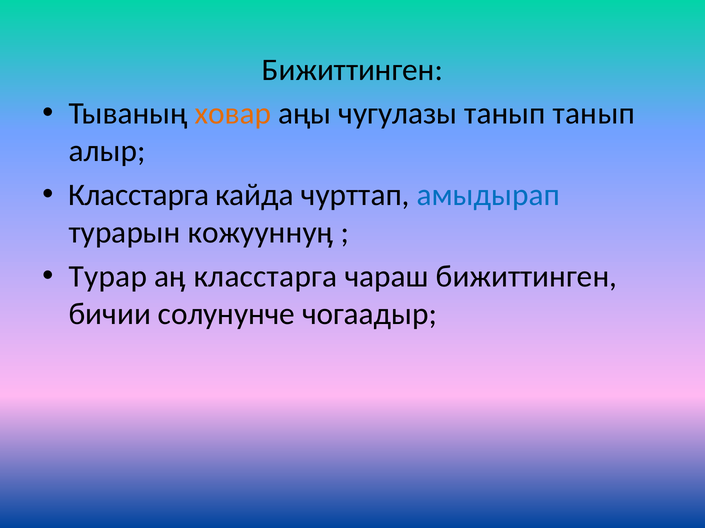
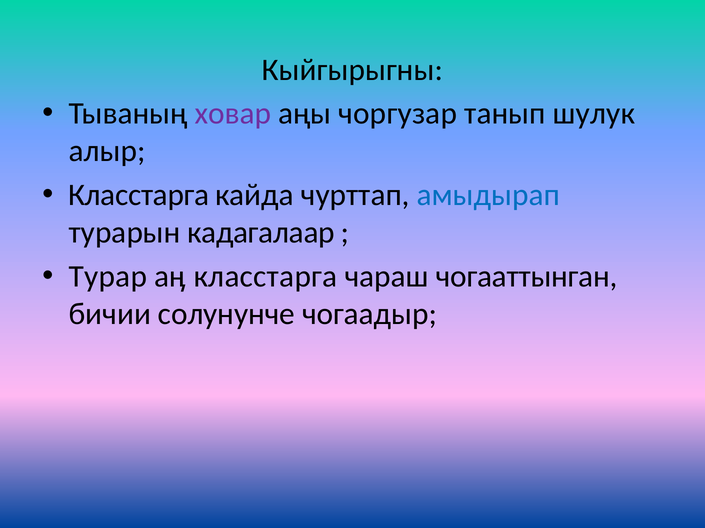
Бижиттинген: Бижиттинген -> Кыйгырыгны (352, 70)
ховар colour: orange -> purple (233, 114)
чугулазы: чугулазы -> чоргузар (398, 114)
танып танып: танып -> шулук (594, 114)
кожууннуӊ: кожууннуӊ -> кадагалаар (261, 233)
чараш бижиттинген: бижиттинген -> чогааттынган (527, 277)
